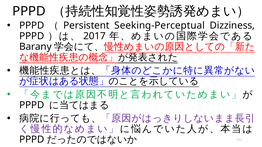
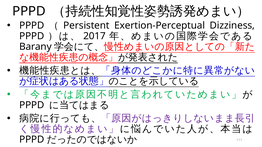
Seeking-Perceptual: Seeking-Perceptual -> Exertion-Perceptual (160, 26)
